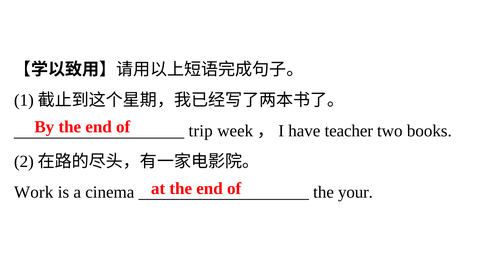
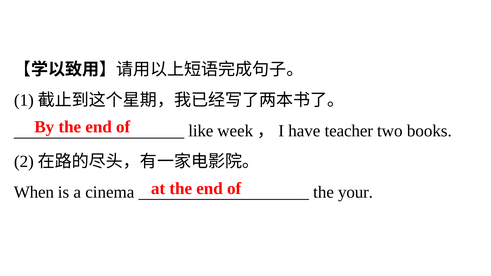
trip: trip -> like (201, 131)
Work: Work -> When (34, 192)
